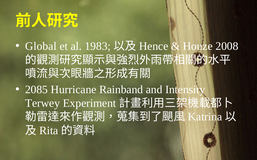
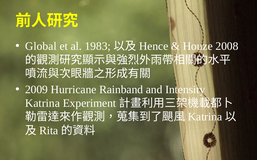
2085: 2085 -> 2009 (36, 90)
Terwey: Terwey -> Katrina (42, 104)
